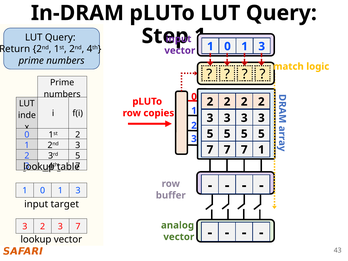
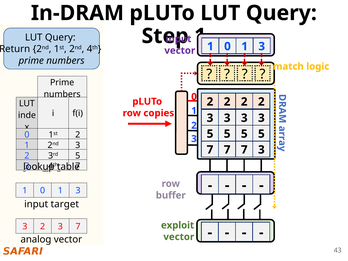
7 7 1: 1 -> 3 (261, 150)
analog: analog -> exploit (178, 225)
lookup: lookup -> analog (36, 240)
